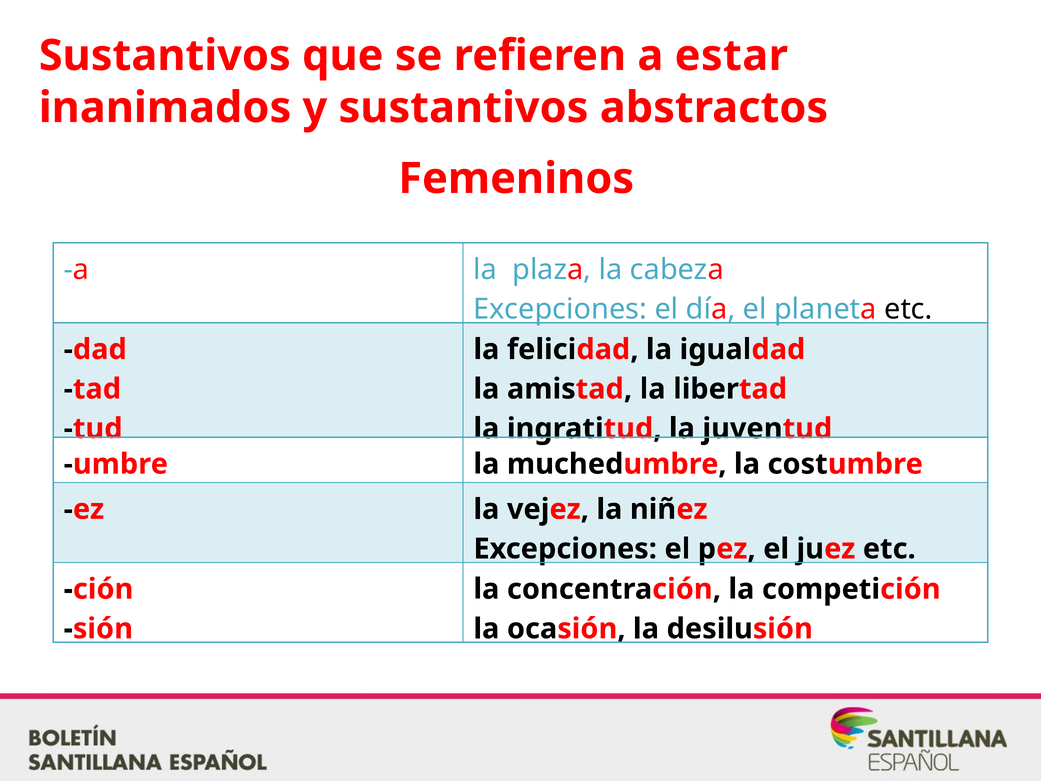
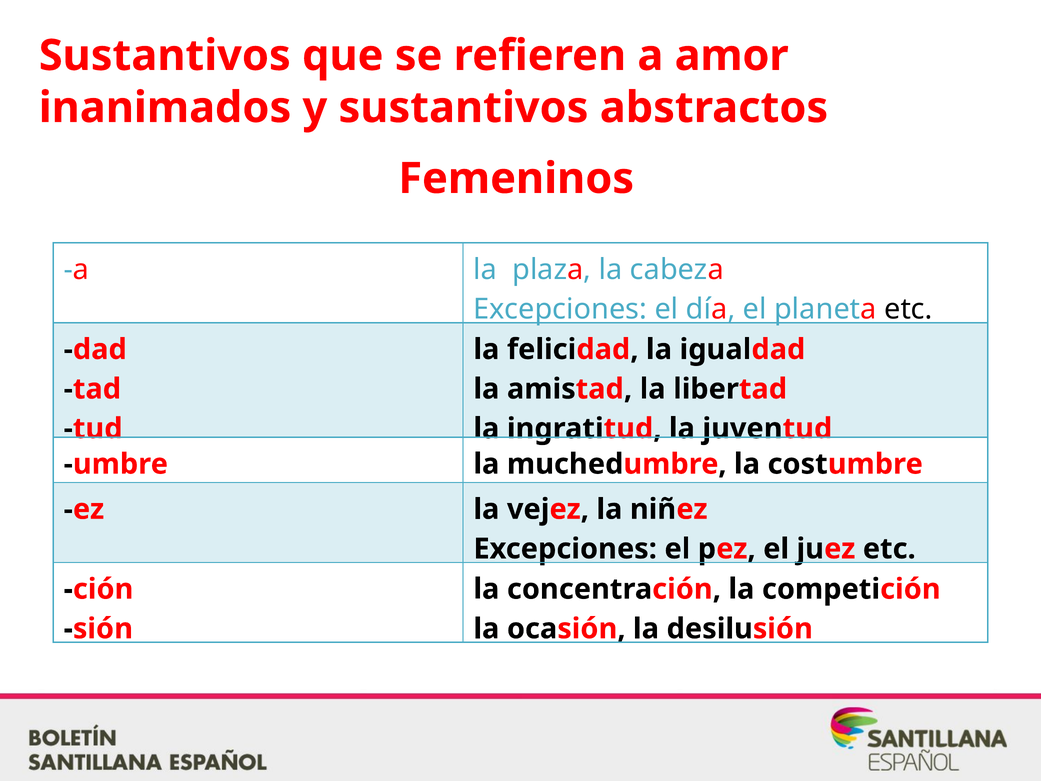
estar: estar -> amor (732, 56)
